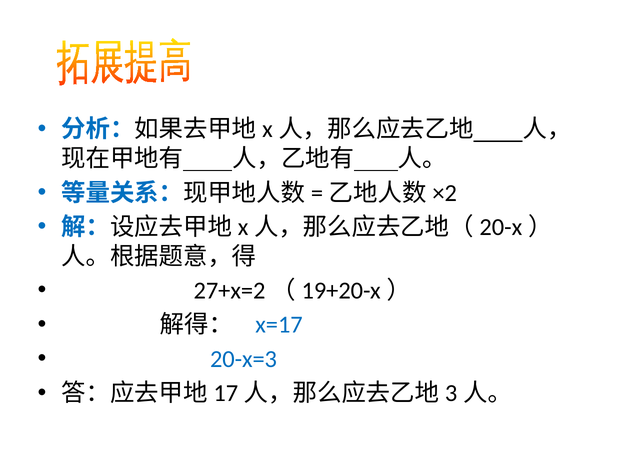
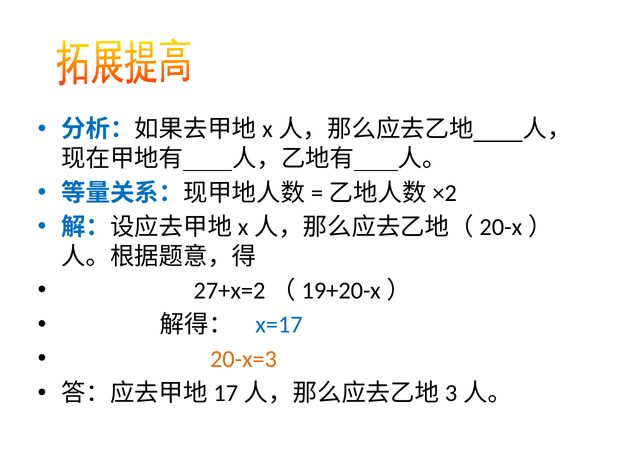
20-x=3 colour: blue -> orange (244, 359)
